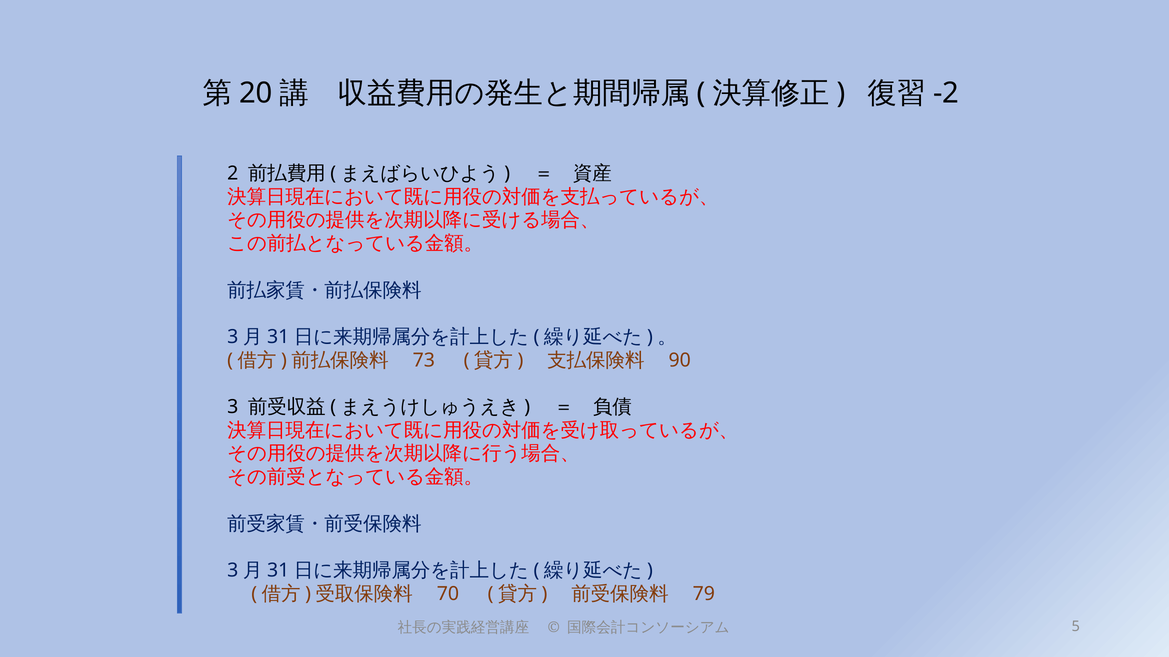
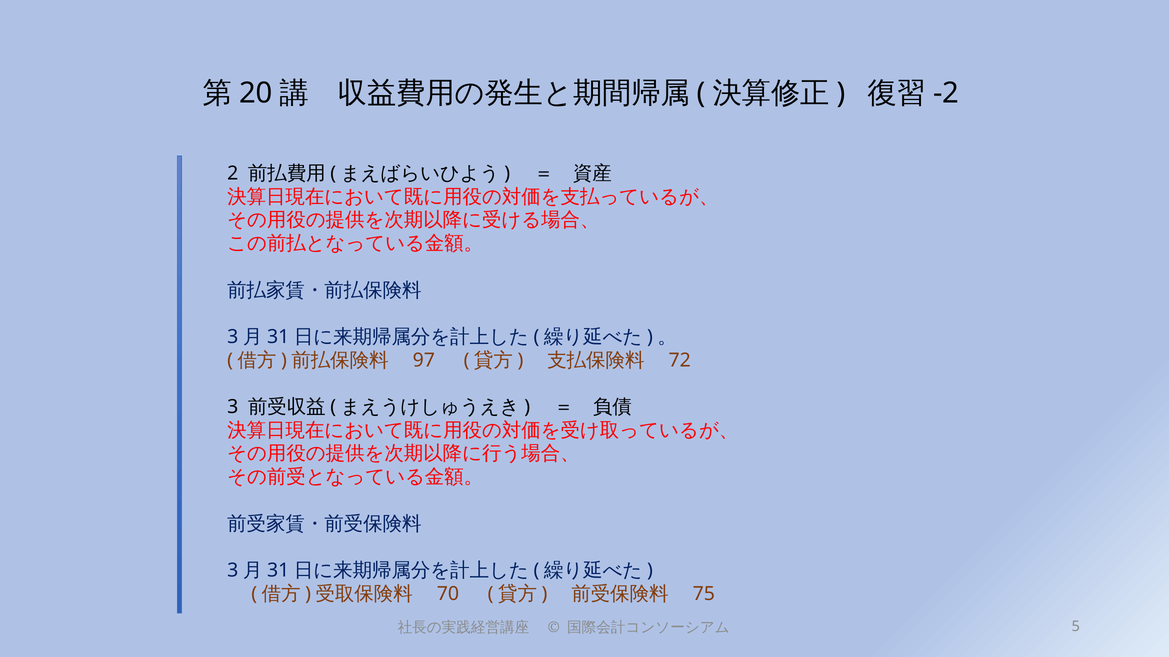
73: 73 -> 97 (424, 360)
90: 90 -> 72 (680, 360)
79: 79 -> 75 (704, 594)
